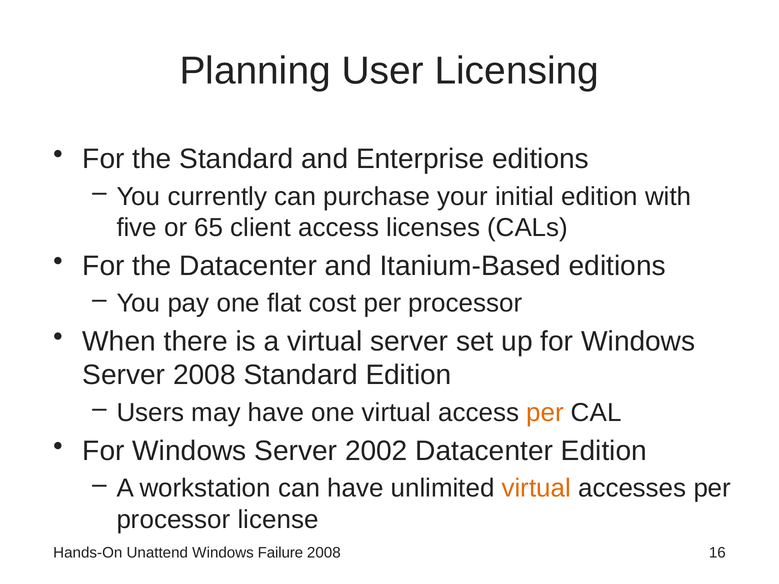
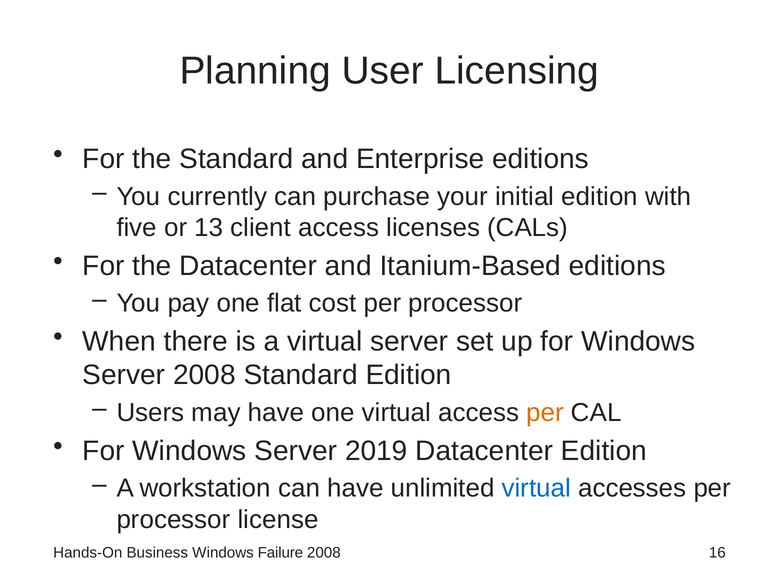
65: 65 -> 13 (209, 228)
2002: 2002 -> 2019 (376, 451)
virtual colour: orange -> blue (536, 489)
Unattend: Unattend -> Business (157, 553)
